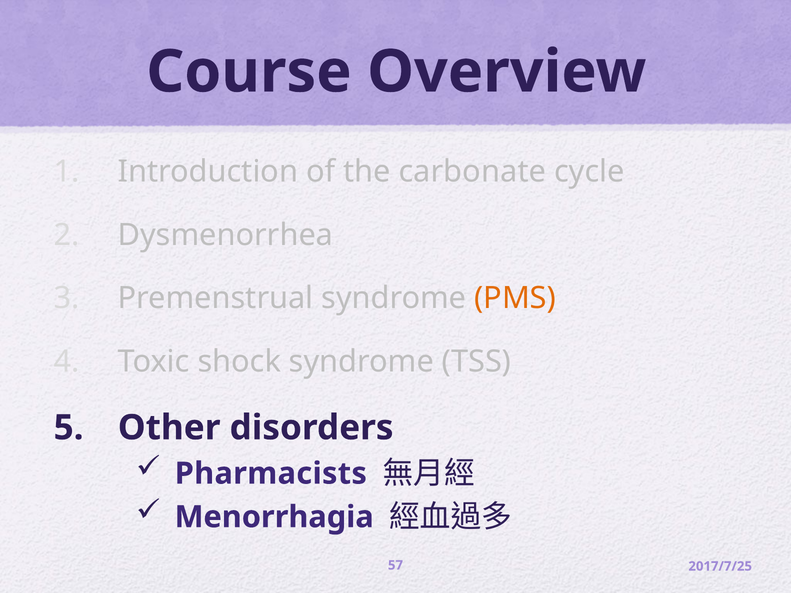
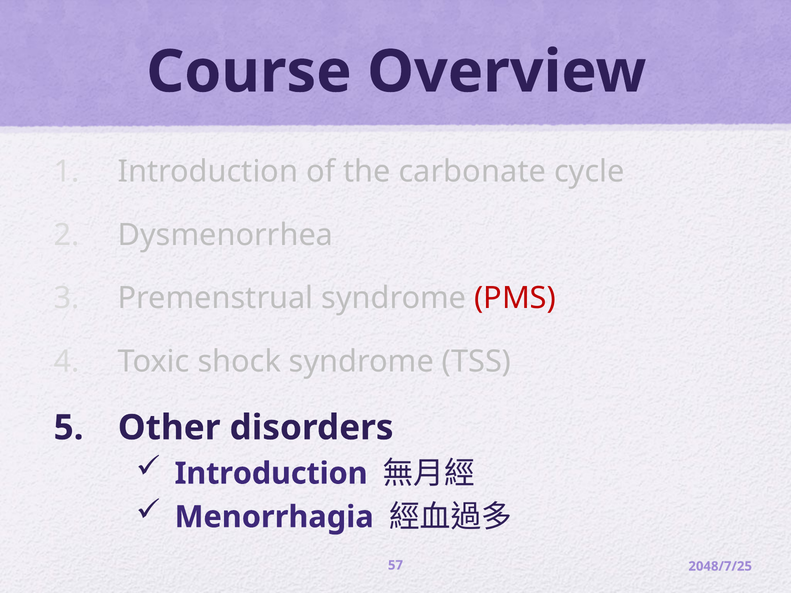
PMS colour: orange -> red (515, 298)
Pharmacists: Pharmacists -> Introduction (271, 474)
2017/7/25: 2017/7/25 -> 2048/7/25 (720, 567)
